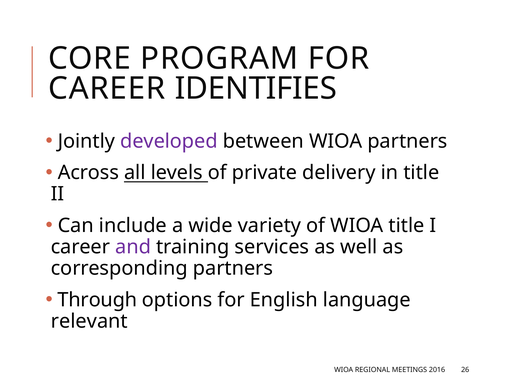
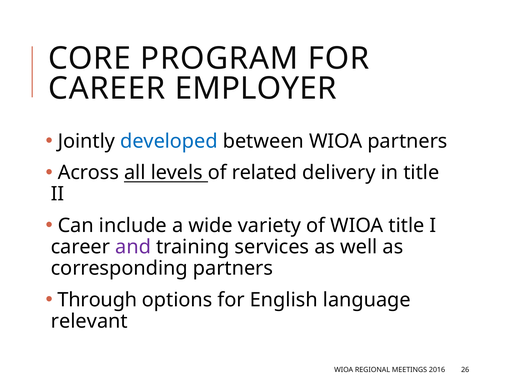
IDENTIFIES: IDENTIFIES -> EMPLOYER (256, 89)
developed colour: purple -> blue (169, 141)
private: private -> related (265, 173)
